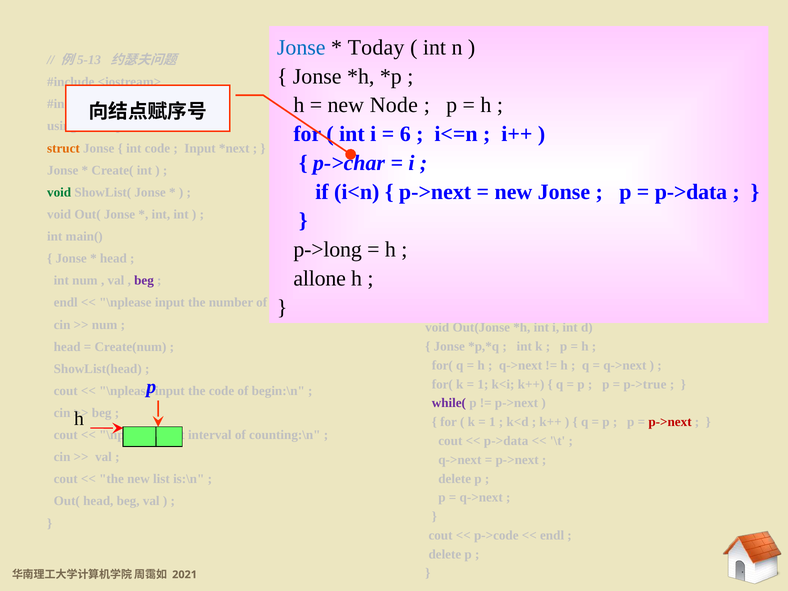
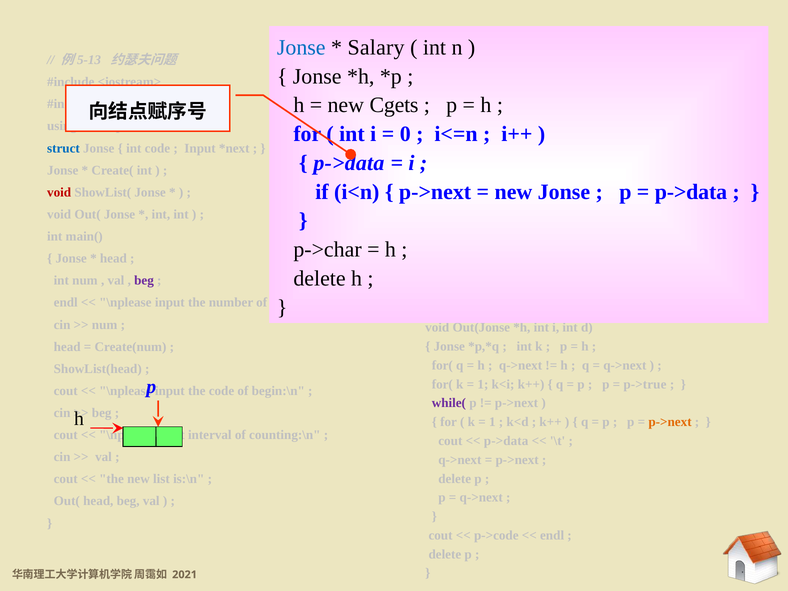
Today: Today -> Salary (376, 47)
Node: Node -> Cgets (394, 105)
6: 6 -> 0 (405, 134)
struct colour: orange -> blue (63, 148)
p->char: p->char -> p->data (349, 163)
void colour: green -> red (59, 192)
p->long: p->long -> p->char (328, 250)
allone: allone -> delete (320, 278)
p->next colour: red -> orange (670, 422)
